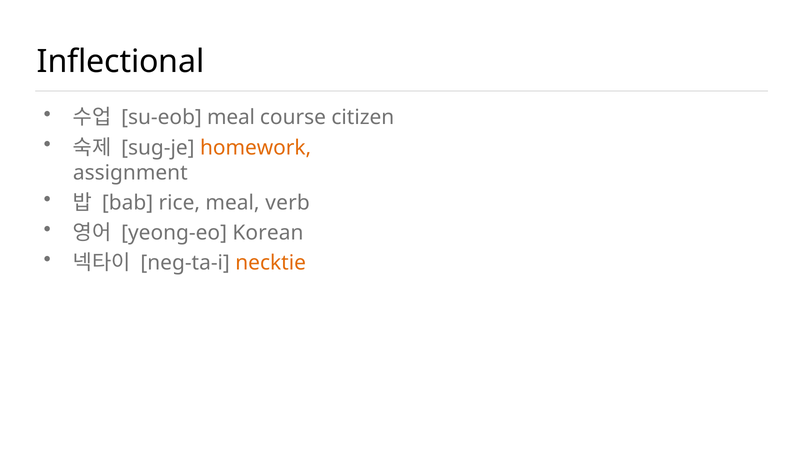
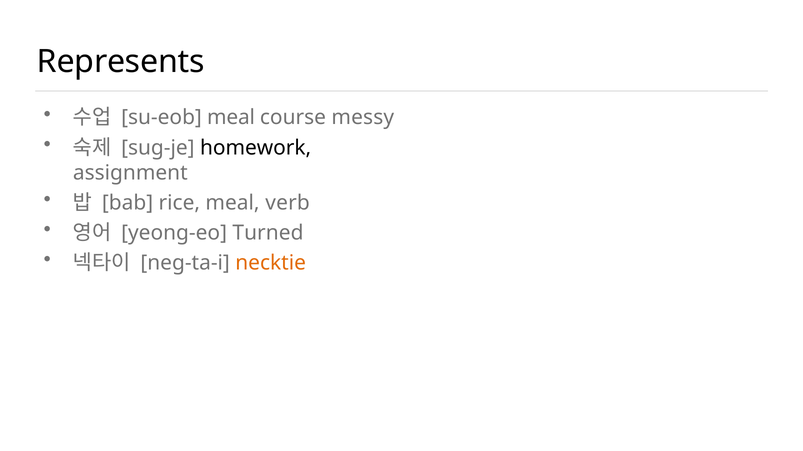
Inflectional: Inflectional -> Represents (121, 62)
citizen: citizen -> messy (363, 118)
homework colour: orange -> black (256, 148)
Korean: Korean -> Turned (268, 233)
